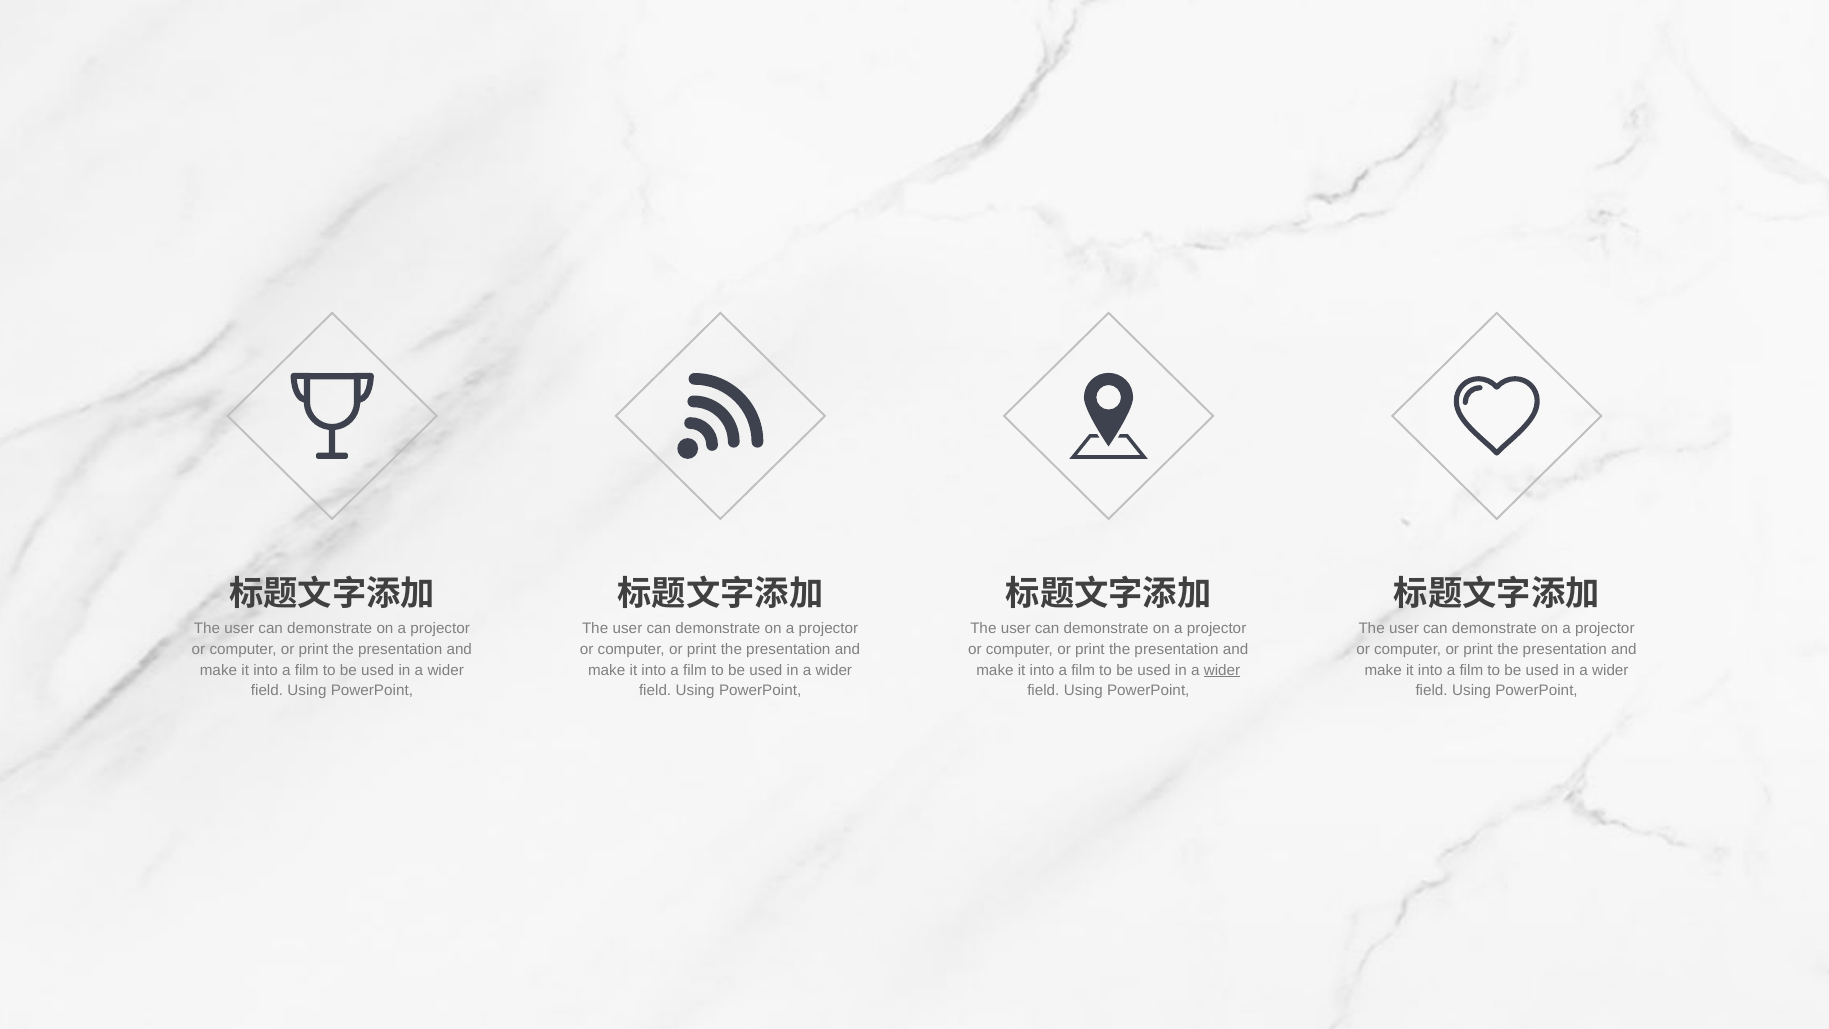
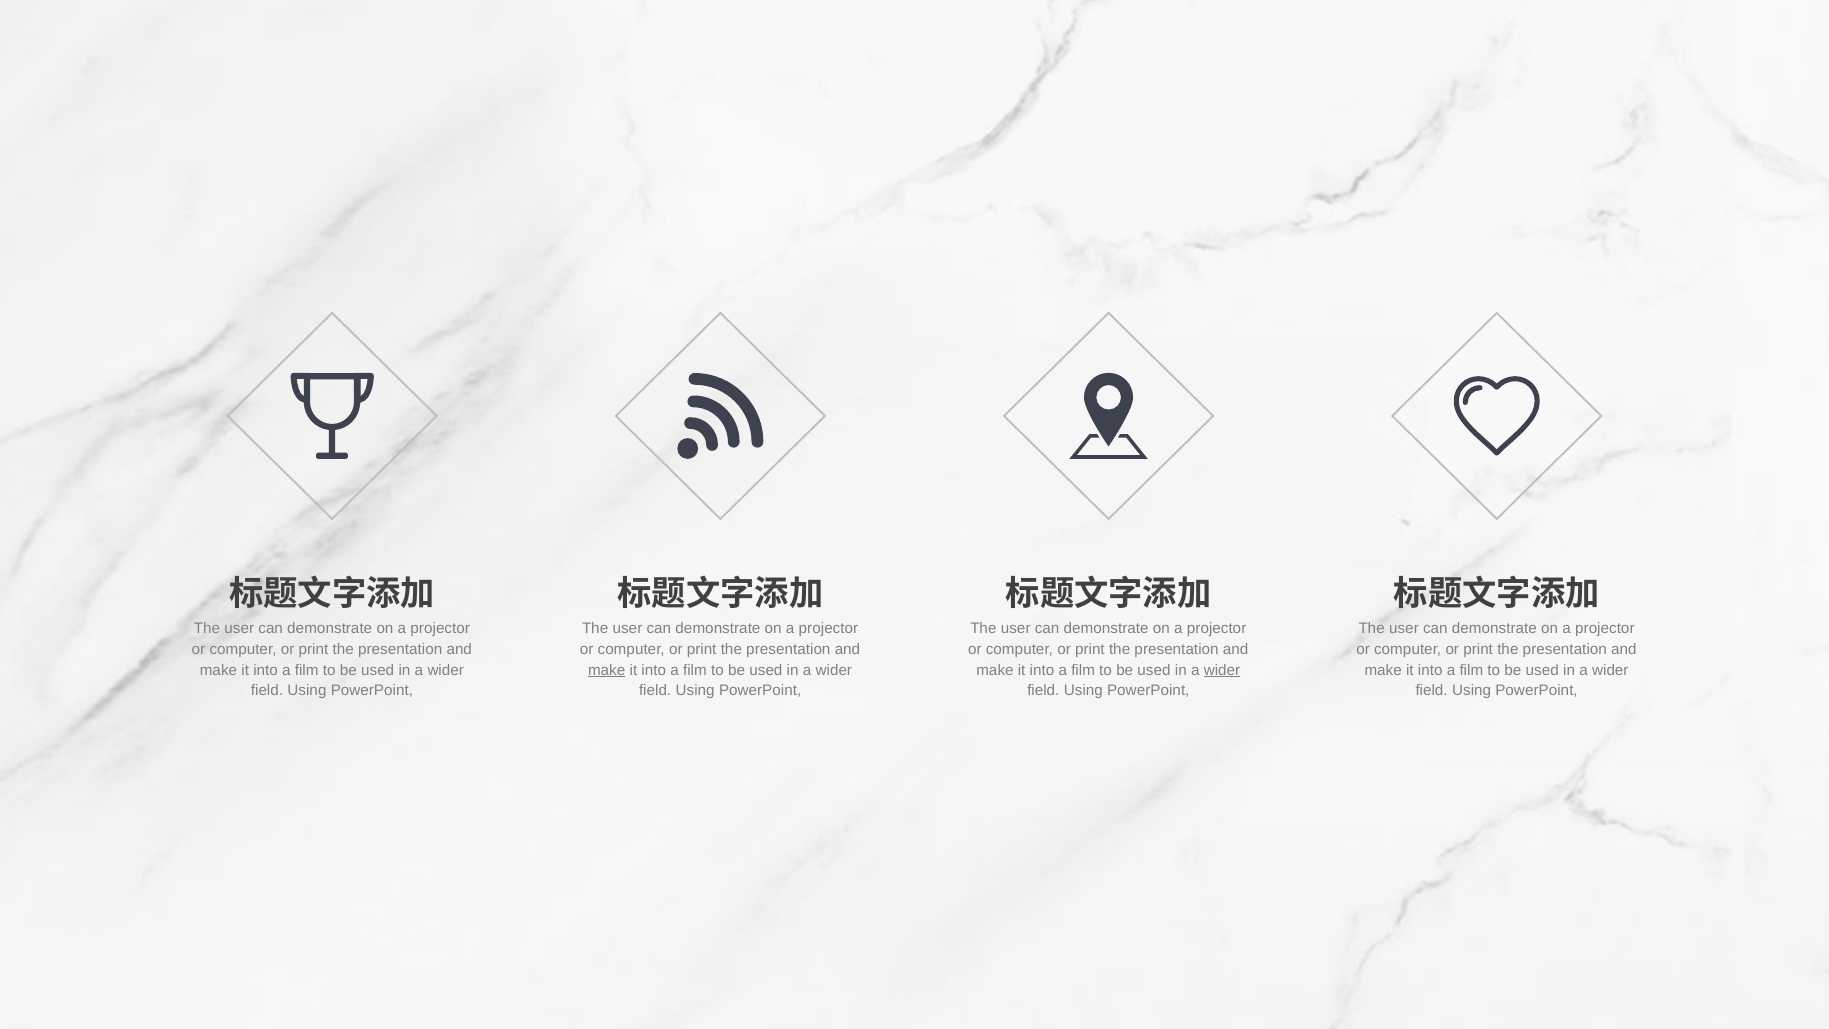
make underline: none -> present (607, 670)
